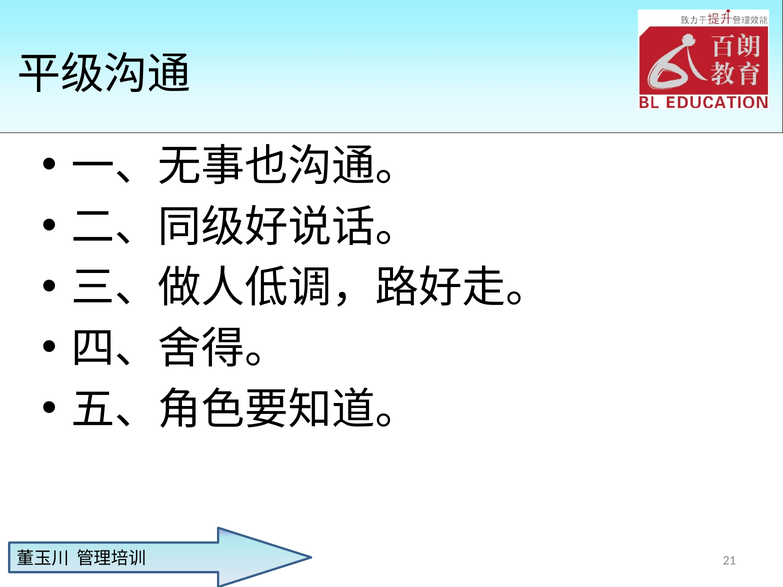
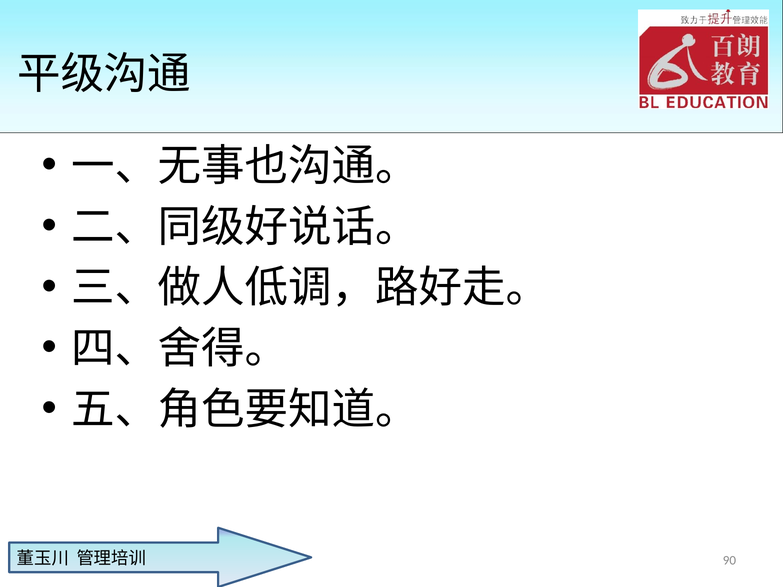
21: 21 -> 90 (729, 561)
